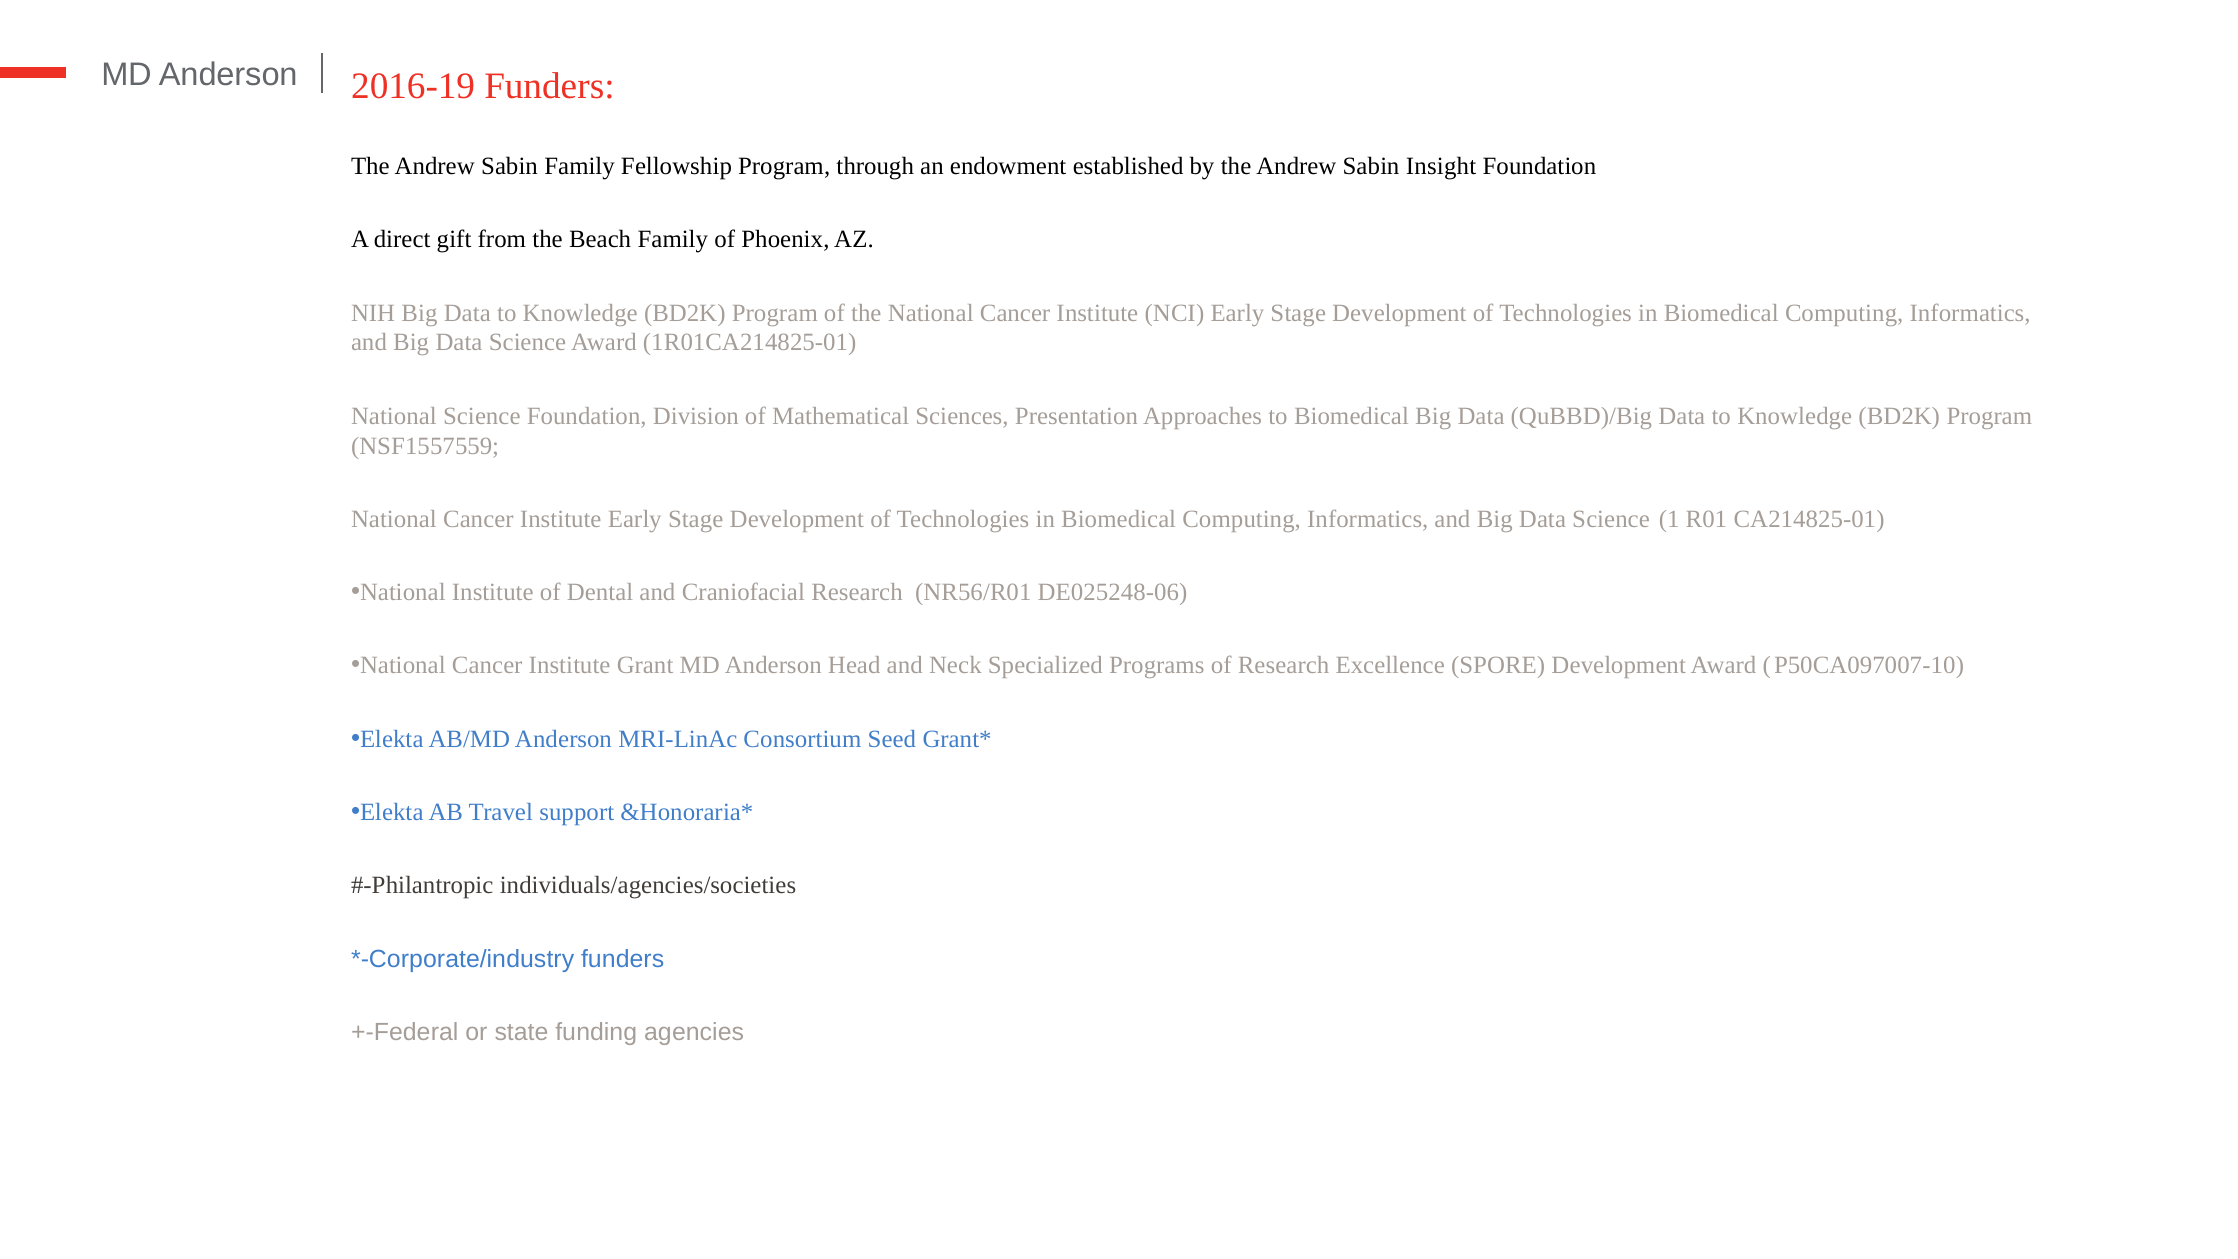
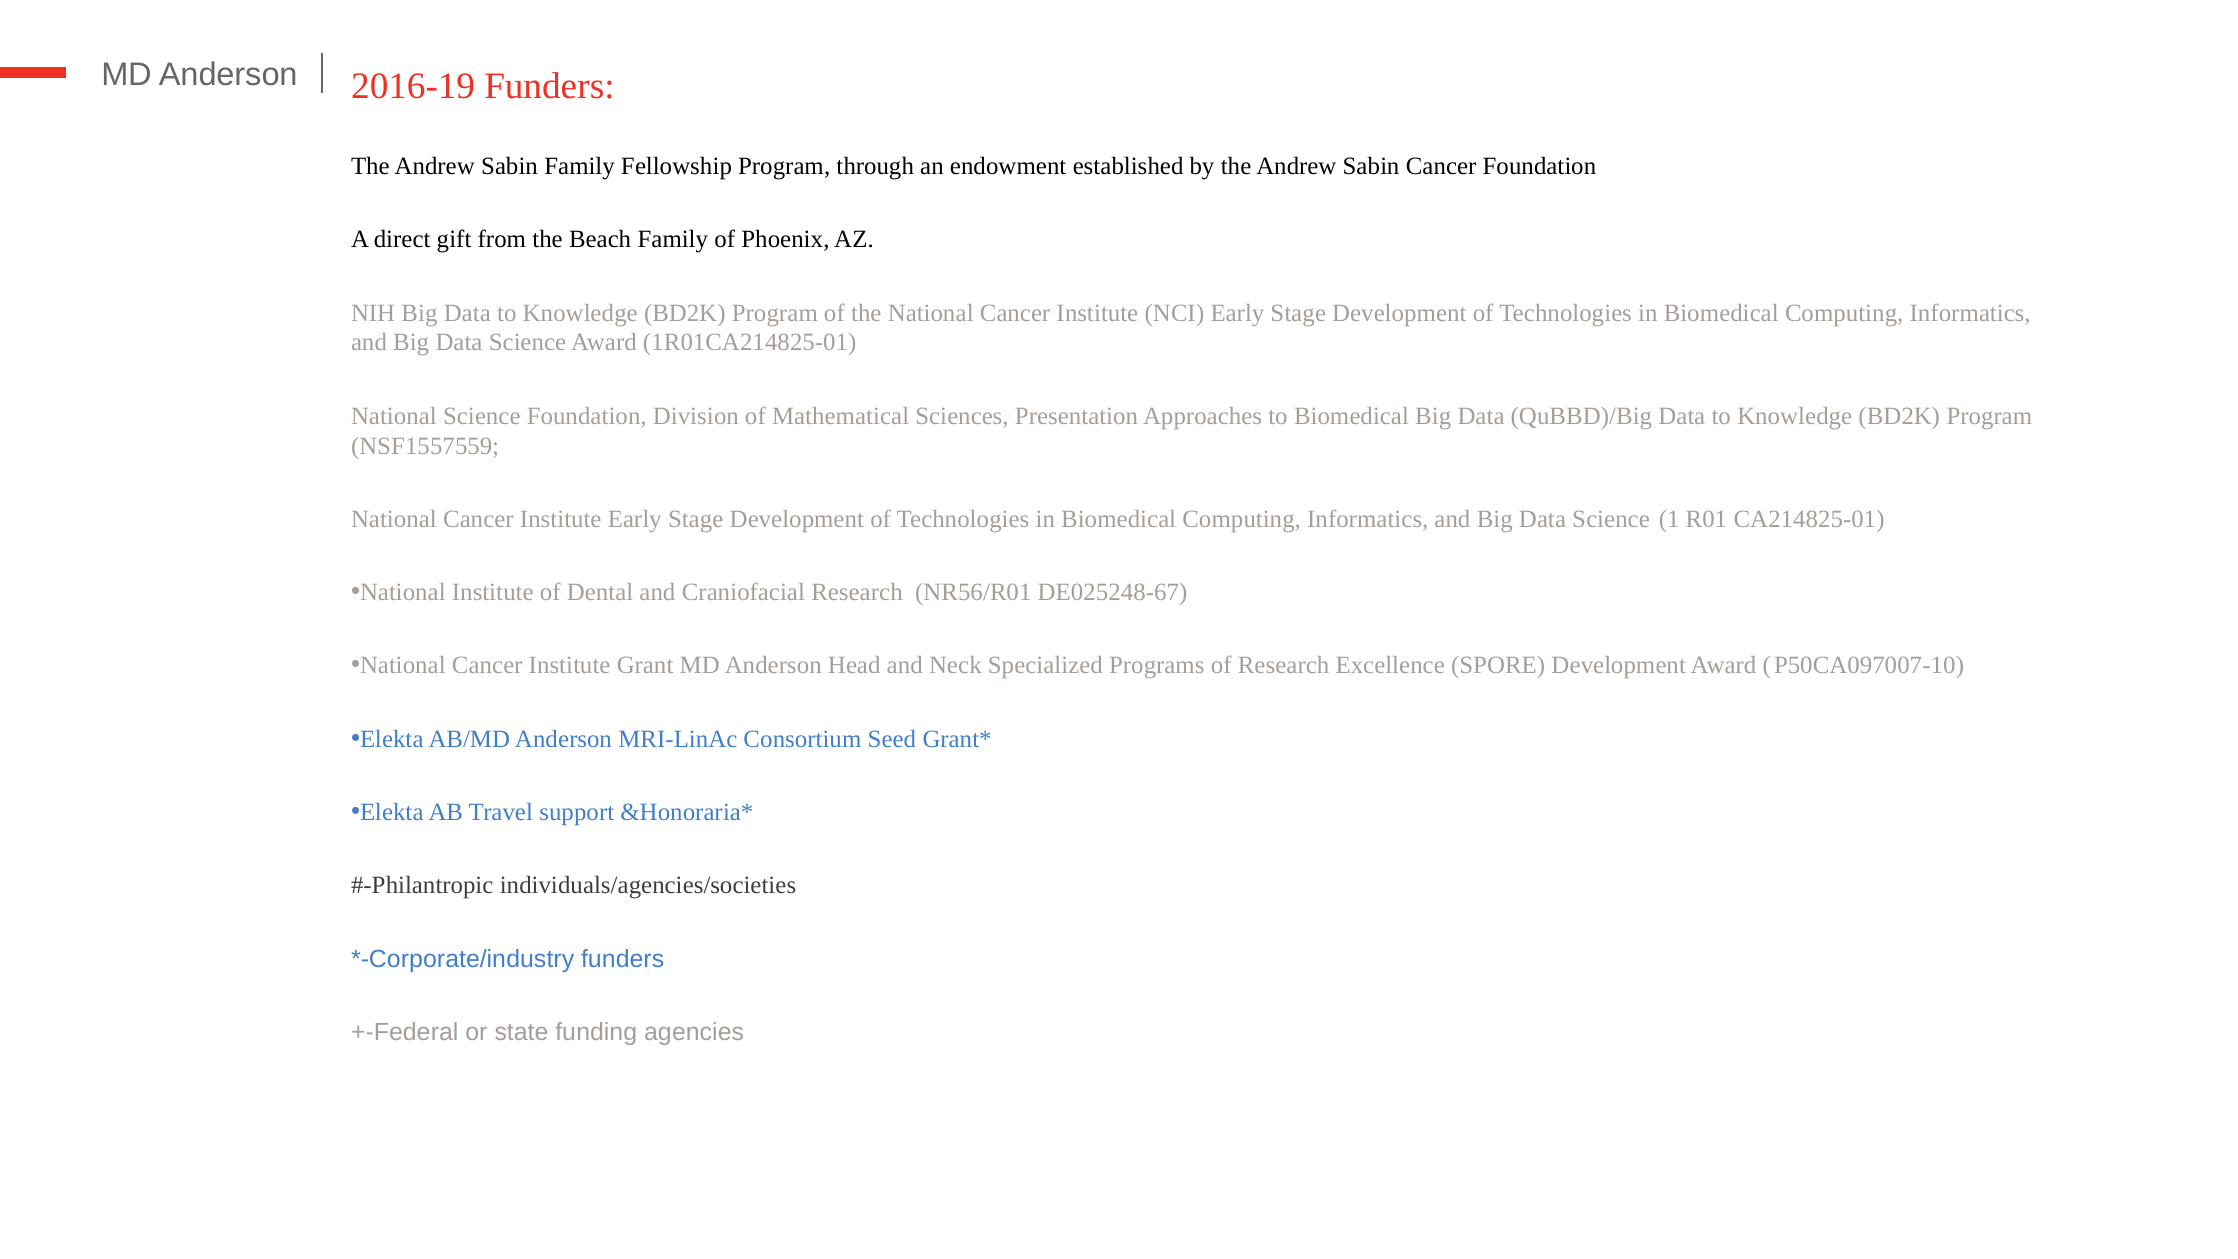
Sabin Insight: Insight -> Cancer (1441, 166)
DE025248-06: DE025248-06 -> DE025248-67 (1113, 592)
